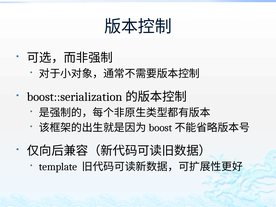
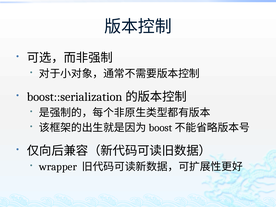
template: template -> wrapper (58, 167)
